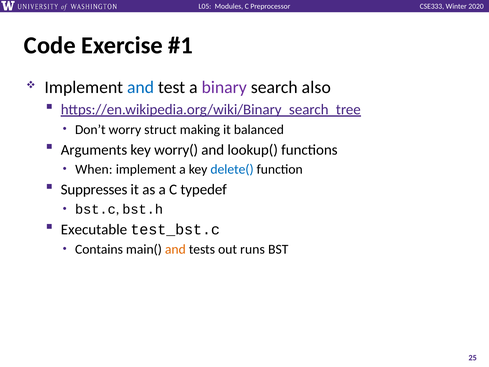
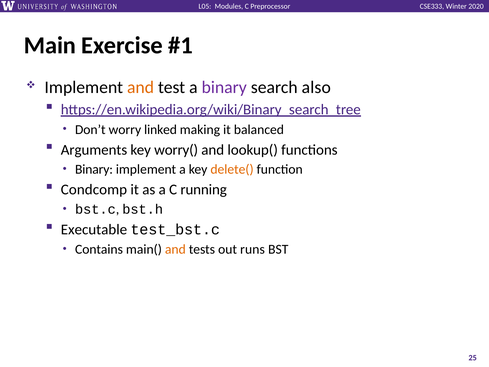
Code: Code -> Main (50, 45)
and colour: blue -> orange (141, 87)
struct: struct -> linked (161, 129)
When: When -> Binary (94, 169)
delete( colour: blue -> orange (232, 169)
Suppresses: Suppresses -> Condcomp (94, 190)
typedef: typedef -> running (204, 190)
